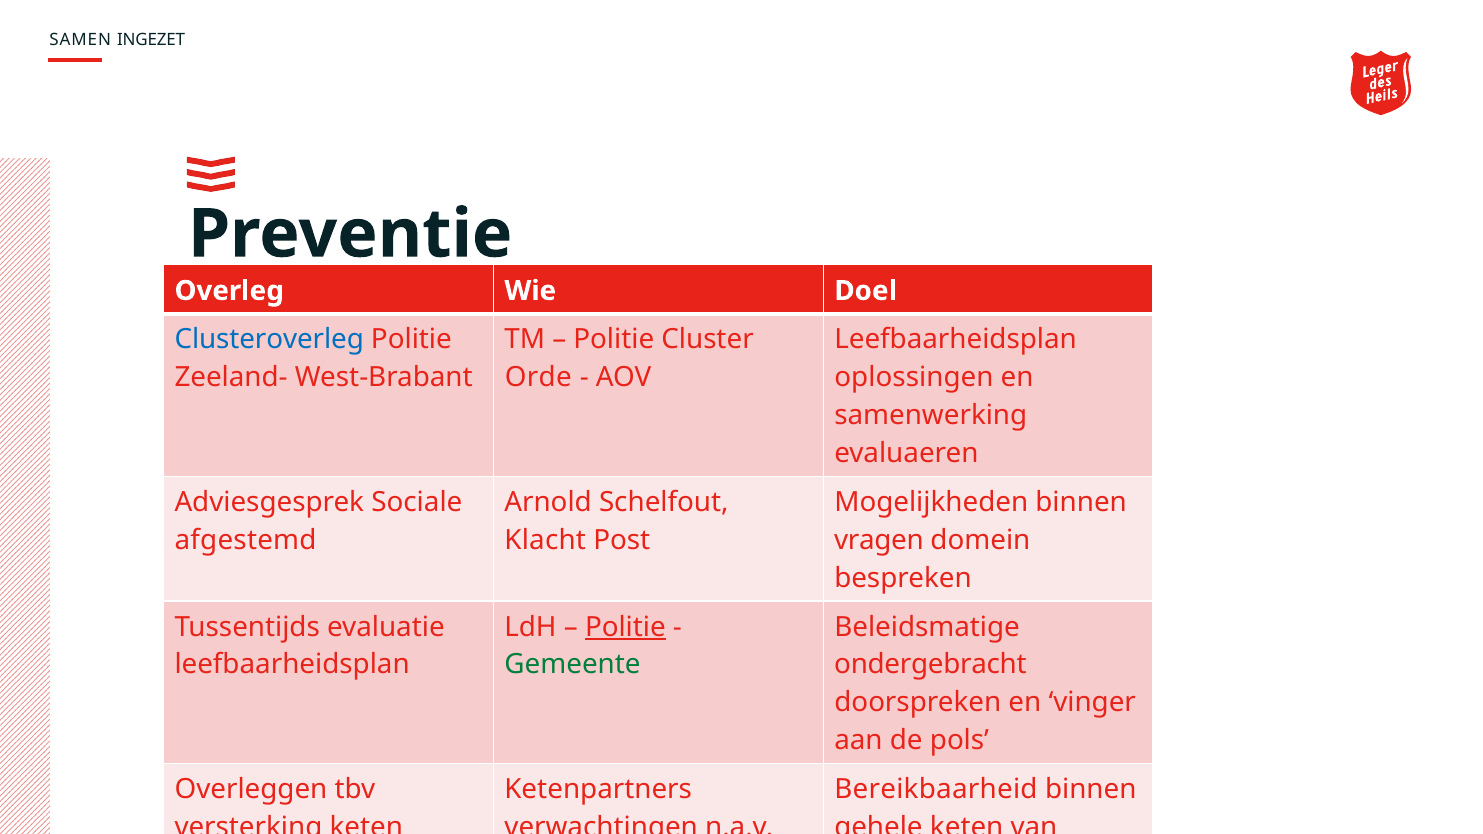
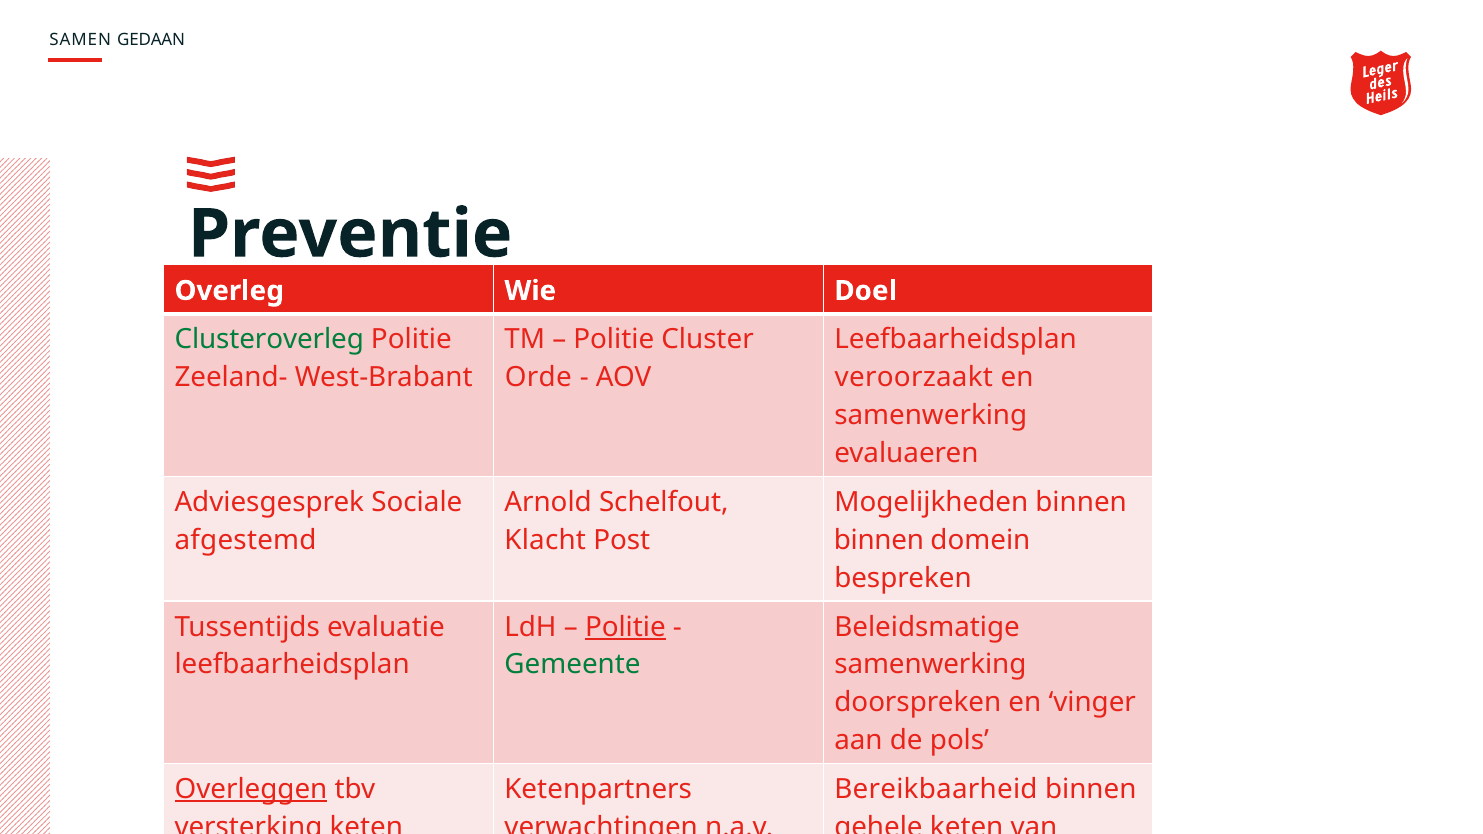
INGEZET: INGEZET -> GEDAAN (151, 40)
Clusteroverleg colour: blue -> green (269, 340)
oplossingen: oplossingen -> veroorzaakt (914, 378)
vragen: vragen -> binnen (879, 540)
ondergebracht: ondergebracht -> samenwerking (930, 665)
Overleggen underline: none -> present (251, 790)
